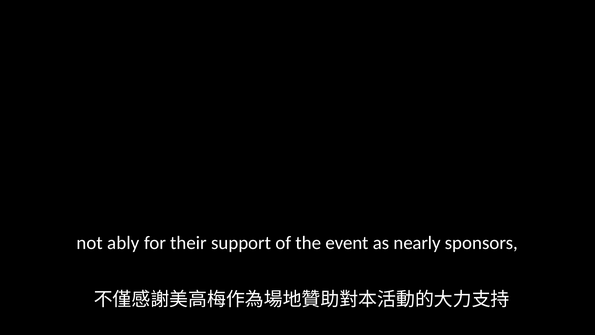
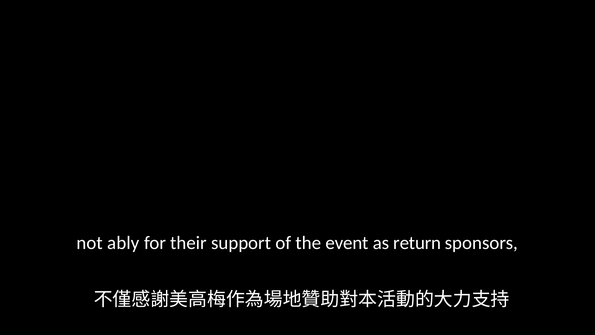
nearly: nearly -> return (417, 243)
